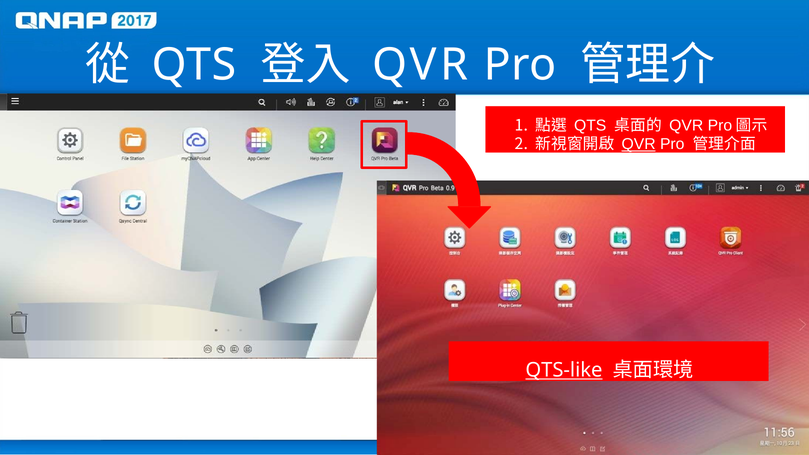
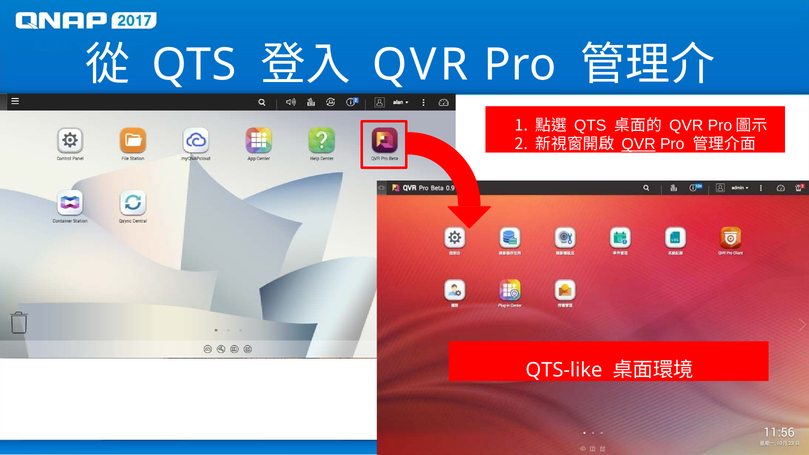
QTS-like underline: present -> none (564, 370)
